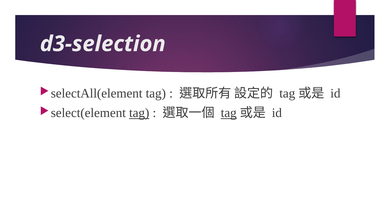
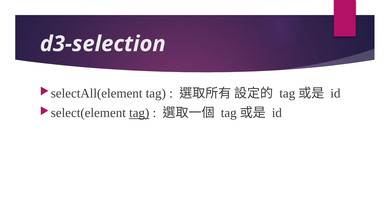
tag underline: present -> none (229, 113)
